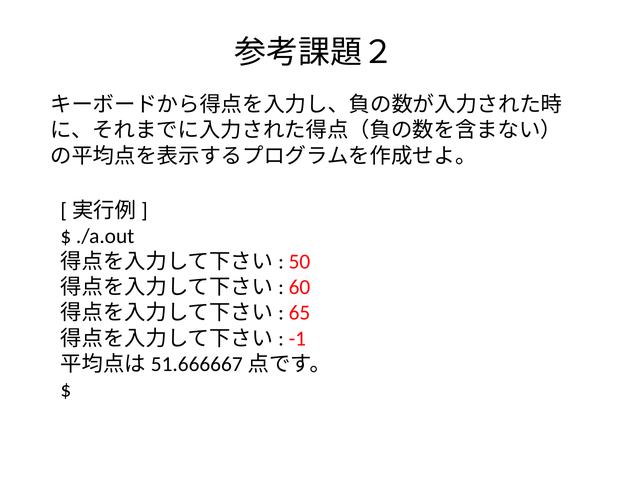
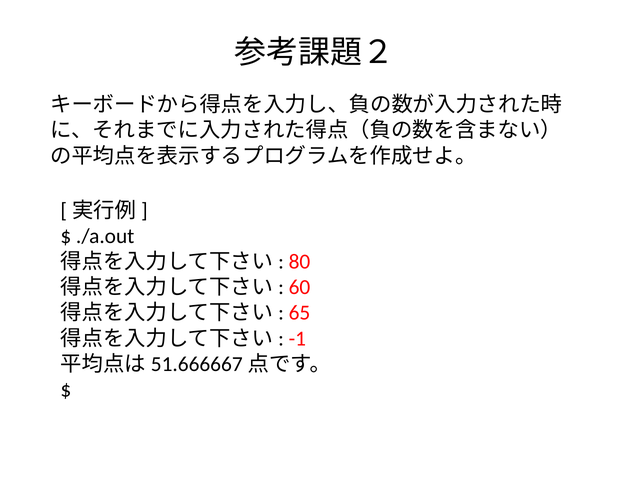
50: 50 -> 80 (299, 262)
